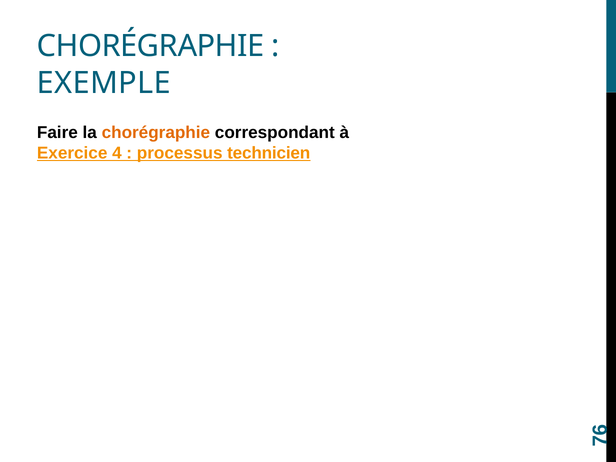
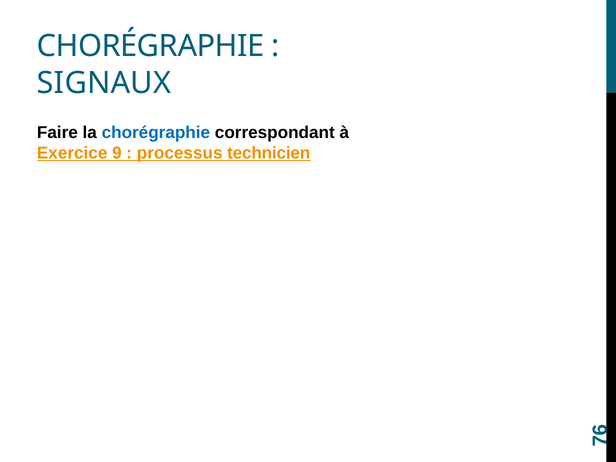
EXEMPLE: EXEMPLE -> SIGNAUX (104, 83)
chorégraphie colour: orange -> blue (156, 133)
4: 4 -> 9 (117, 153)
